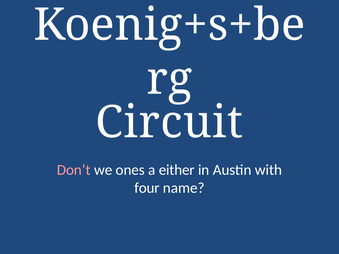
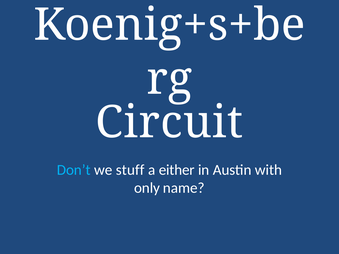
Don’t colour: pink -> light blue (74, 170)
ones: ones -> stuff (130, 170)
four: four -> only (147, 188)
